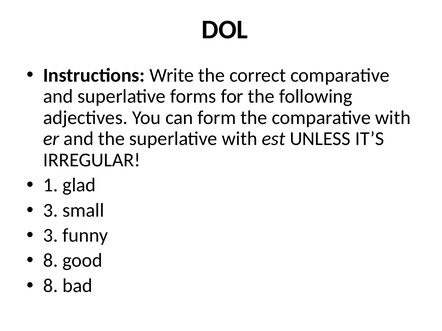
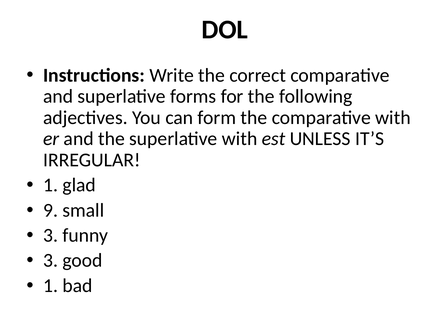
3: 3 -> 9 (51, 211)
8: 8 -> 3 (51, 261)
8: 8 -> 1 (51, 286)
